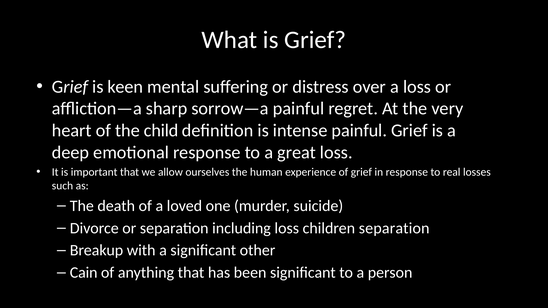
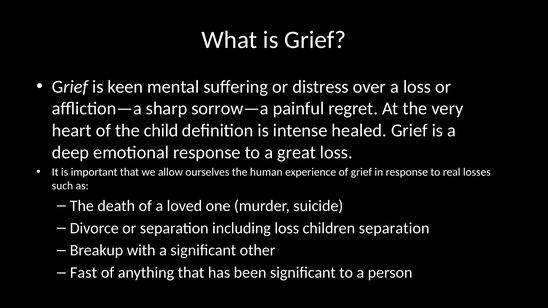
intense painful: painful -> healed (359, 131)
Cain: Cain -> Fast (84, 273)
